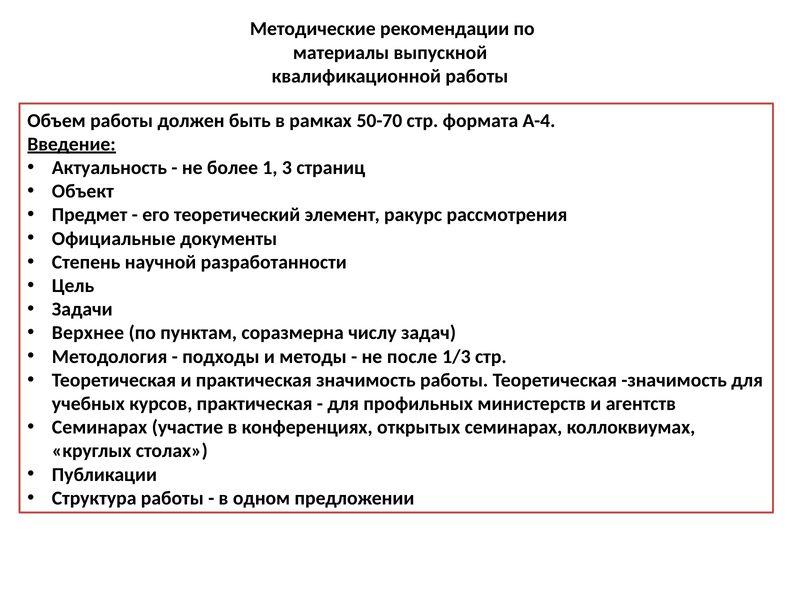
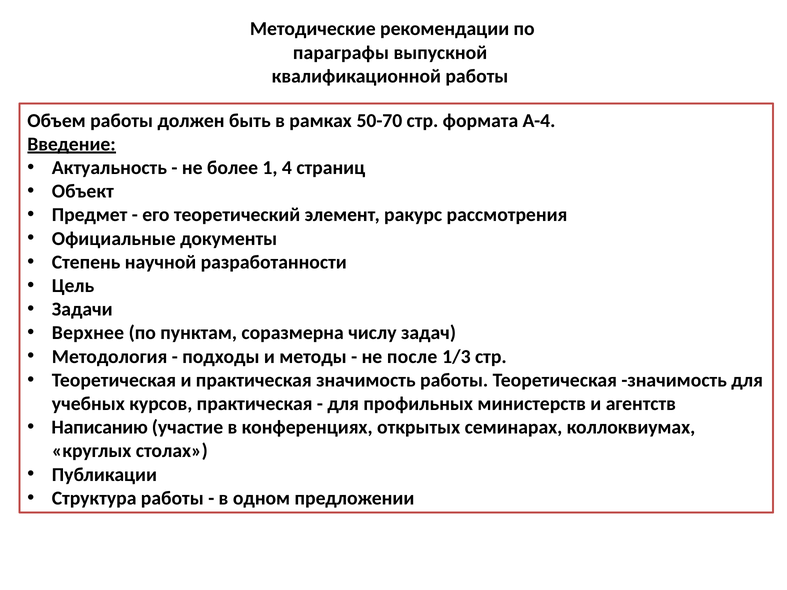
материалы: материалы -> параграфы (341, 53)
3: 3 -> 4 (287, 168)
Семинарах: Семинарах -> Написанию (100, 428)
